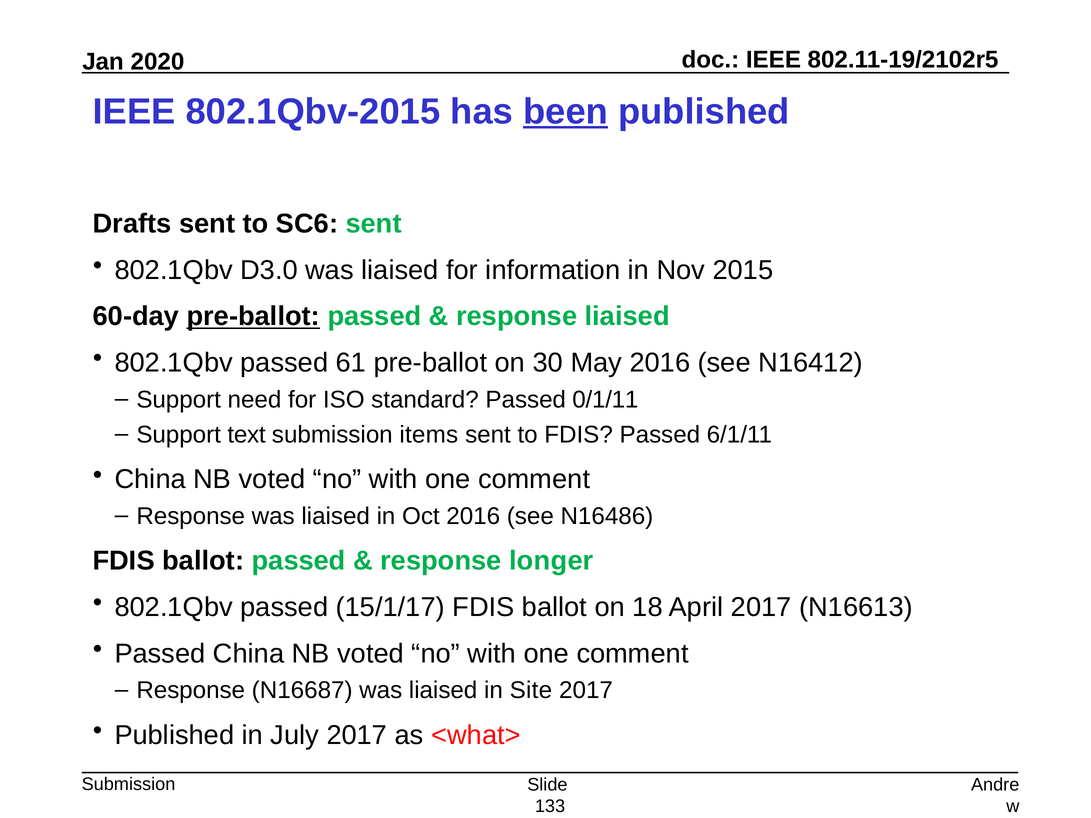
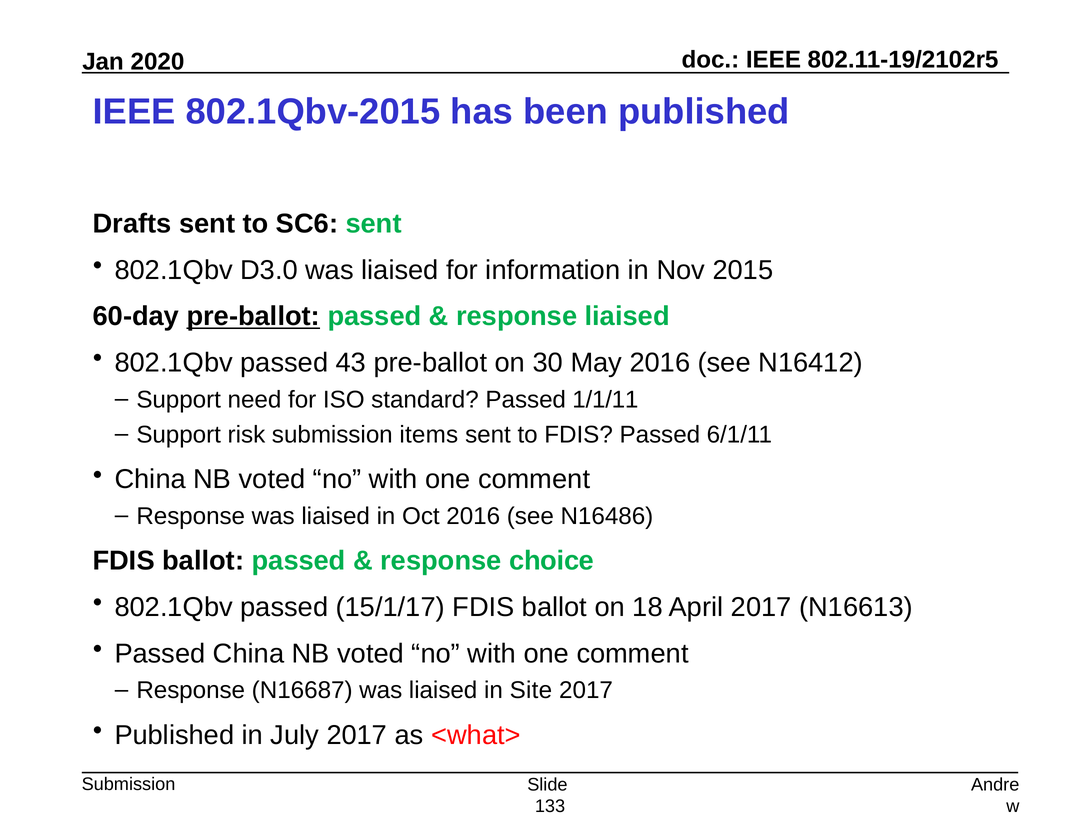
been underline: present -> none (566, 112)
61: 61 -> 43 (351, 363)
0/1/11: 0/1/11 -> 1/1/11 (605, 400)
text: text -> risk (246, 435)
longer: longer -> choice (552, 561)
